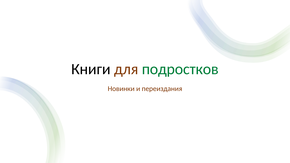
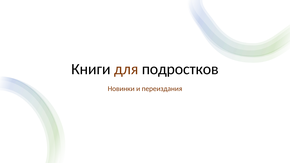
подростков colour: green -> black (180, 69)
